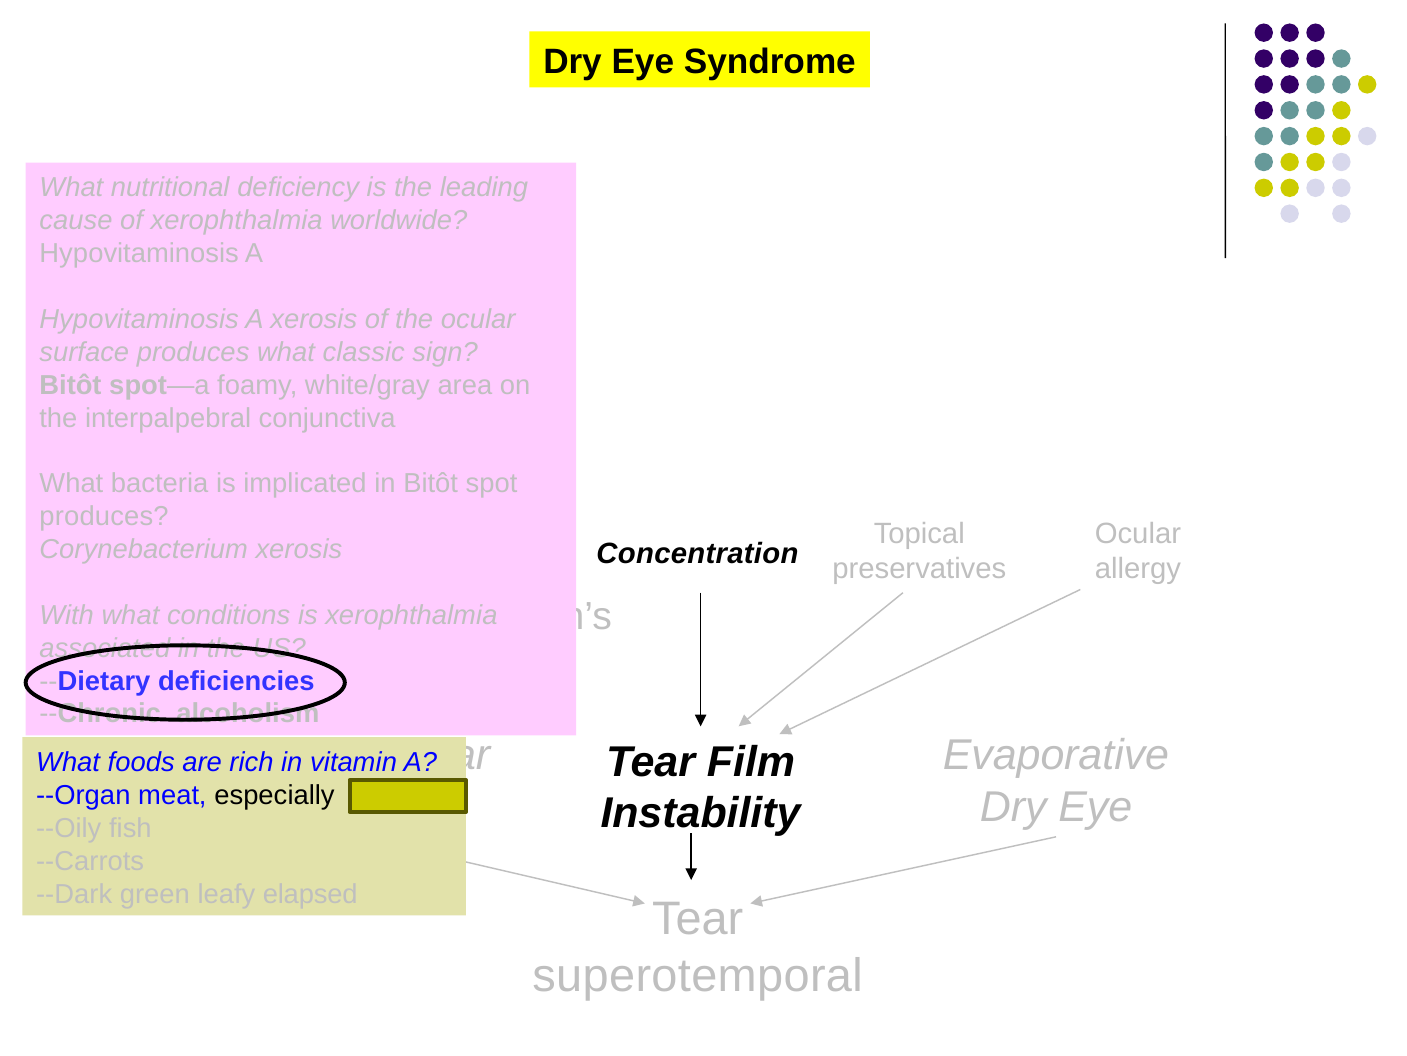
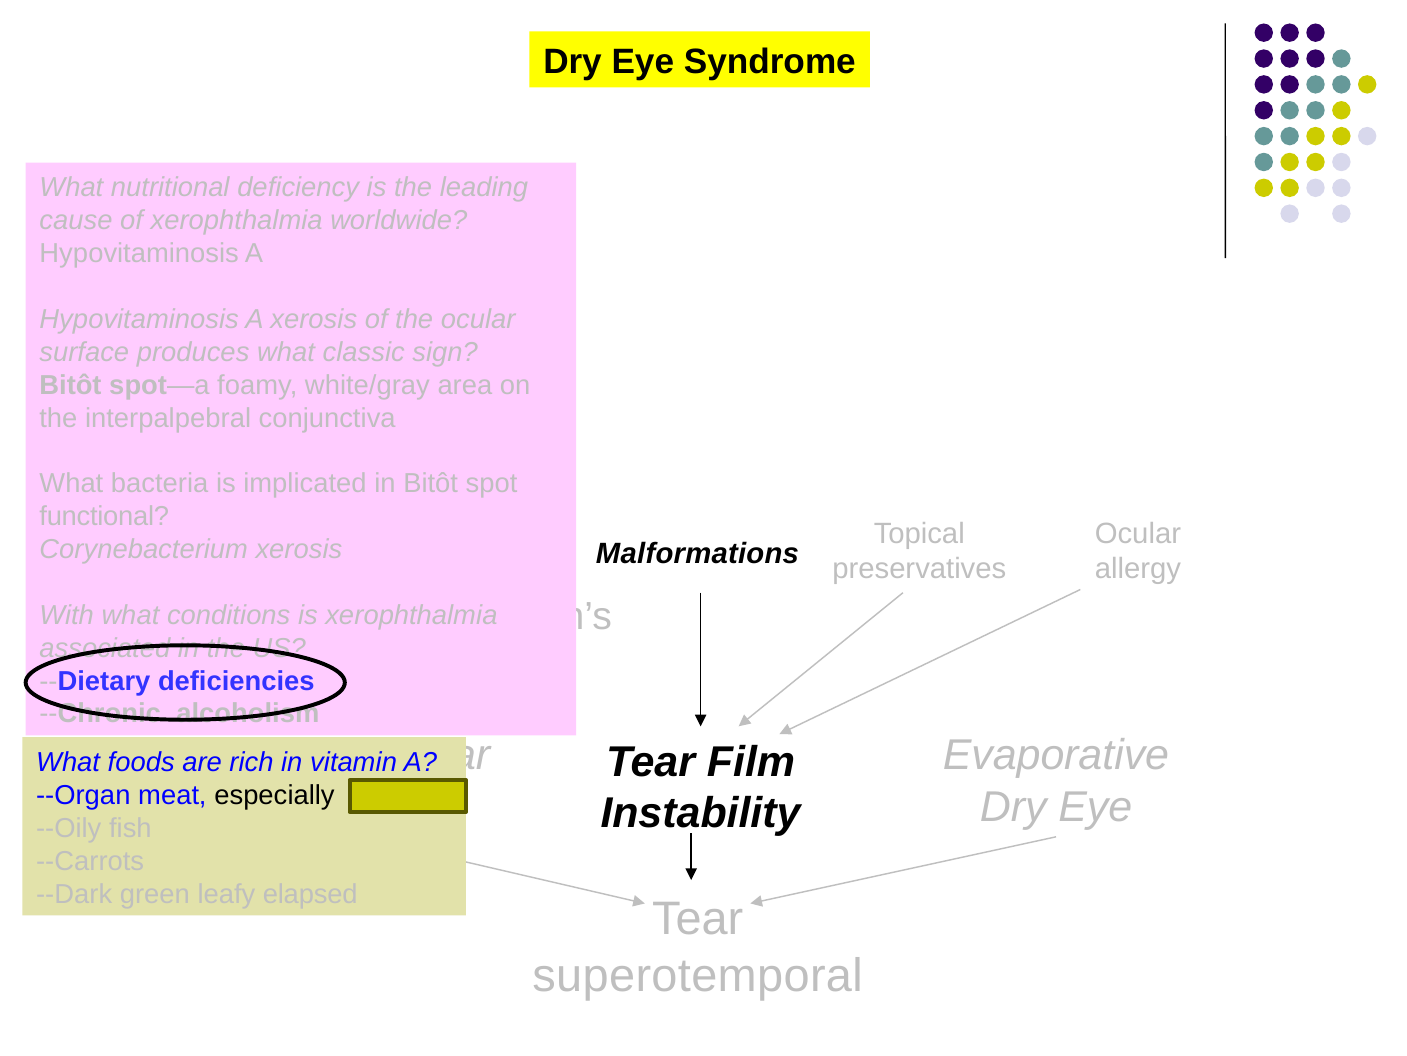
produces: produces -> functional (104, 516)
Concentration: Concentration -> Malformations (697, 554)
